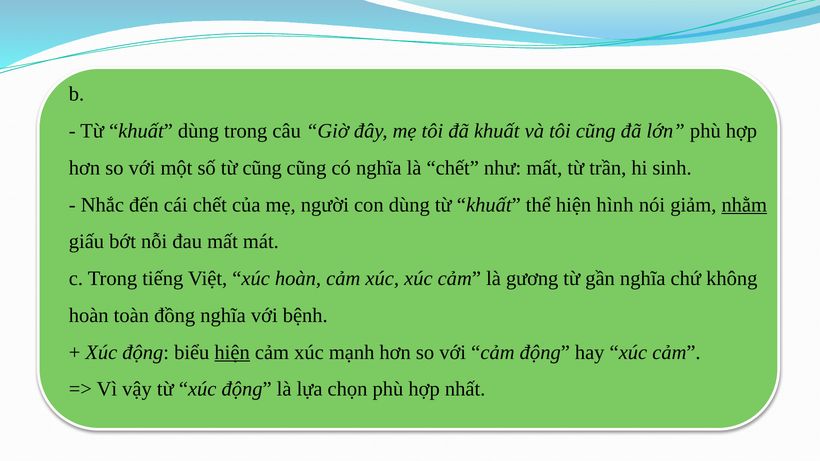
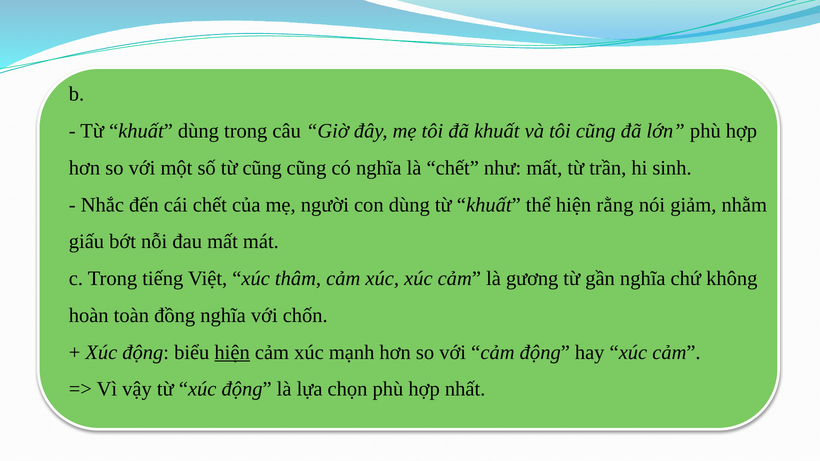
hình: hình -> rằng (615, 205)
nhằm underline: present -> none (744, 205)
xúc hoàn: hoàn -> thâm (298, 279)
bệnh: bệnh -> chốn (305, 316)
